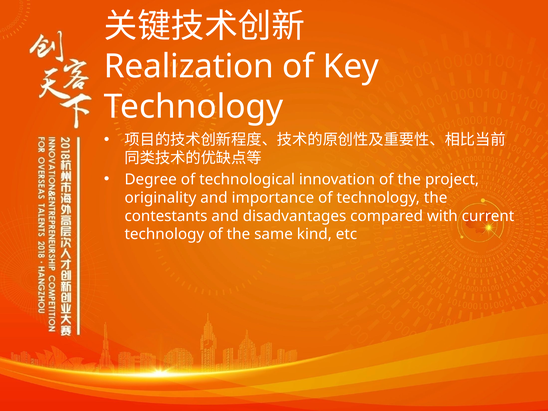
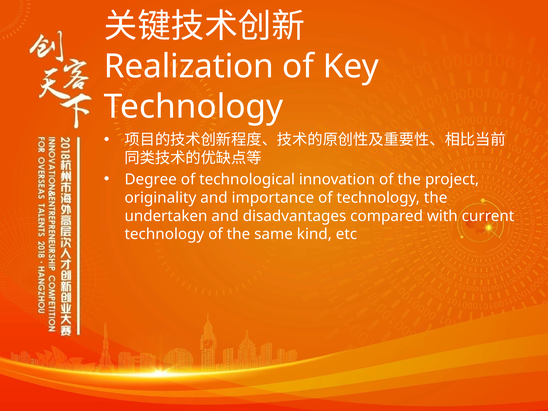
contestants: contestants -> undertaken (166, 216)
